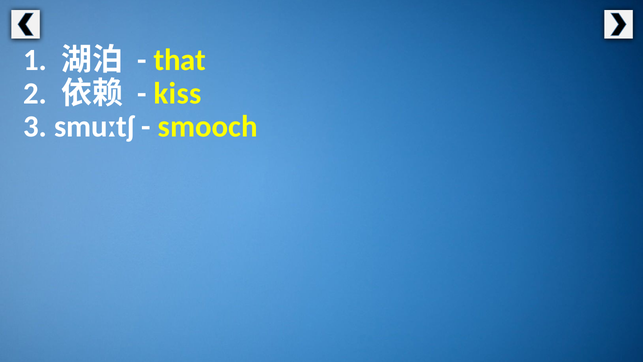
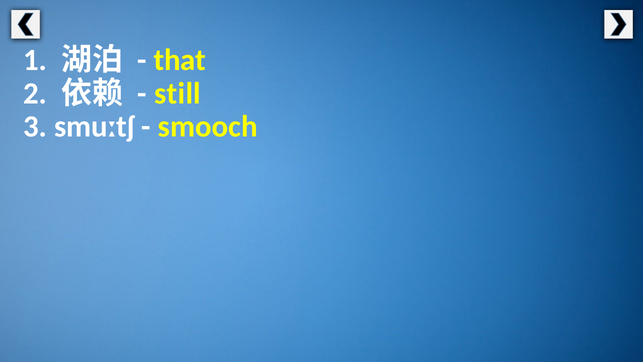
kiss: kiss -> still (178, 93)
